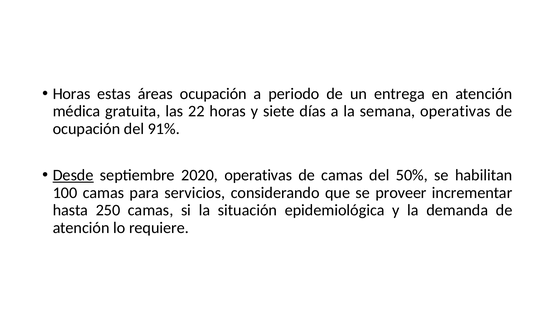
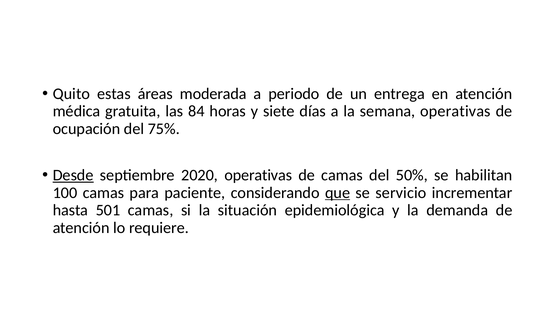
Horas: Horas -> Quito (71, 94)
áreas ocupación: ocupación -> moderada (213, 94)
22: 22 -> 84 (196, 111)
91%: 91% -> 75% (164, 129)
servicios: servicios -> paciente (195, 193)
que underline: none -> present (338, 193)
proveer: proveer -> servicio (401, 193)
250: 250 -> 501 (108, 210)
